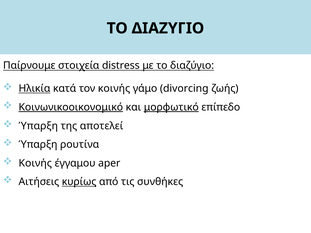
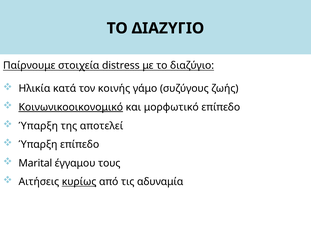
Ηλικία underline: present -> none (34, 89)
divorcing: divorcing -> συζύγους (184, 89)
μορφωτικό underline: present -> none (171, 107)
Ύπαρξη ρουτίνα: ρουτίνα -> επίπεδο (80, 145)
Κοινής: Κοινής -> Marital (35, 163)
aper: aper -> τους (109, 163)
συνθήκες: συνθήκες -> αδυναμία (160, 182)
